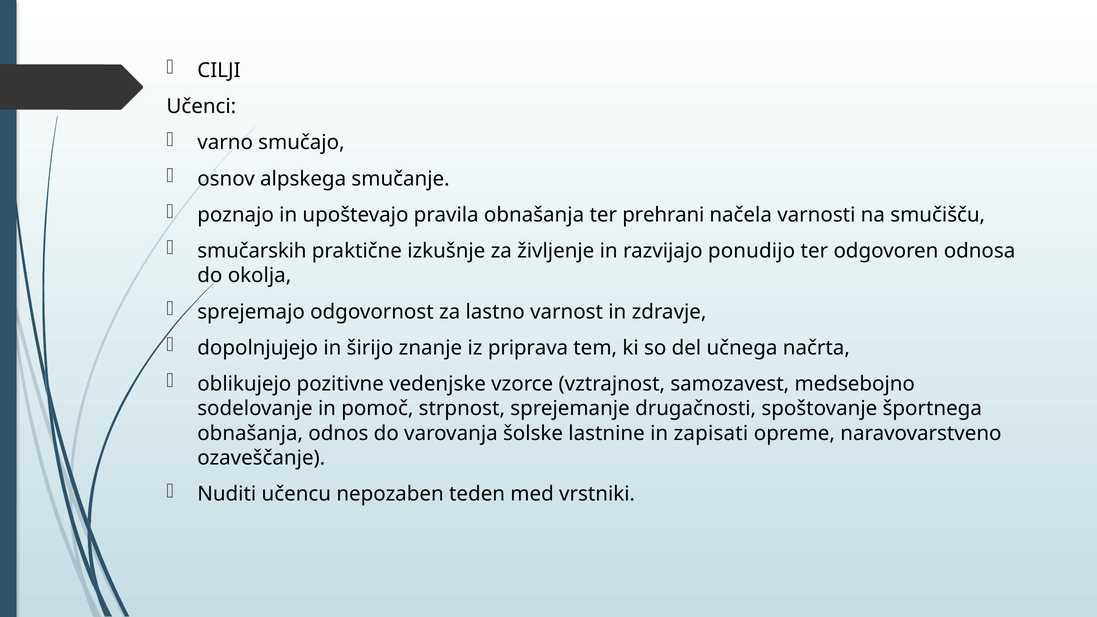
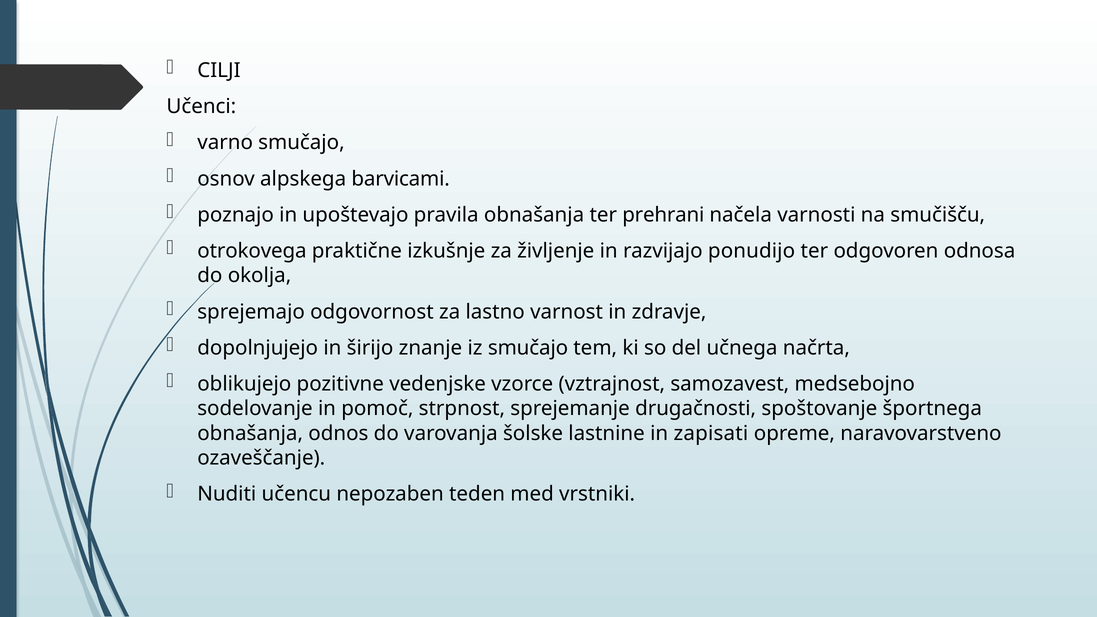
smučanje: smučanje -> barvicami (401, 179)
smučarskih: smučarskih -> otrokovega (252, 251)
iz priprava: priprava -> smučajo (528, 348)
